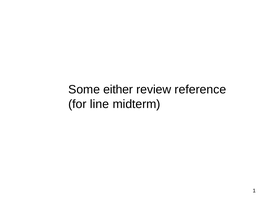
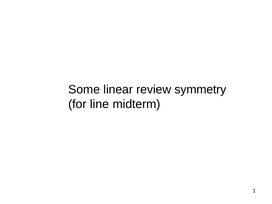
either: either -> linear (118, 90)
reference: reference -> symmetry (200, 90)
